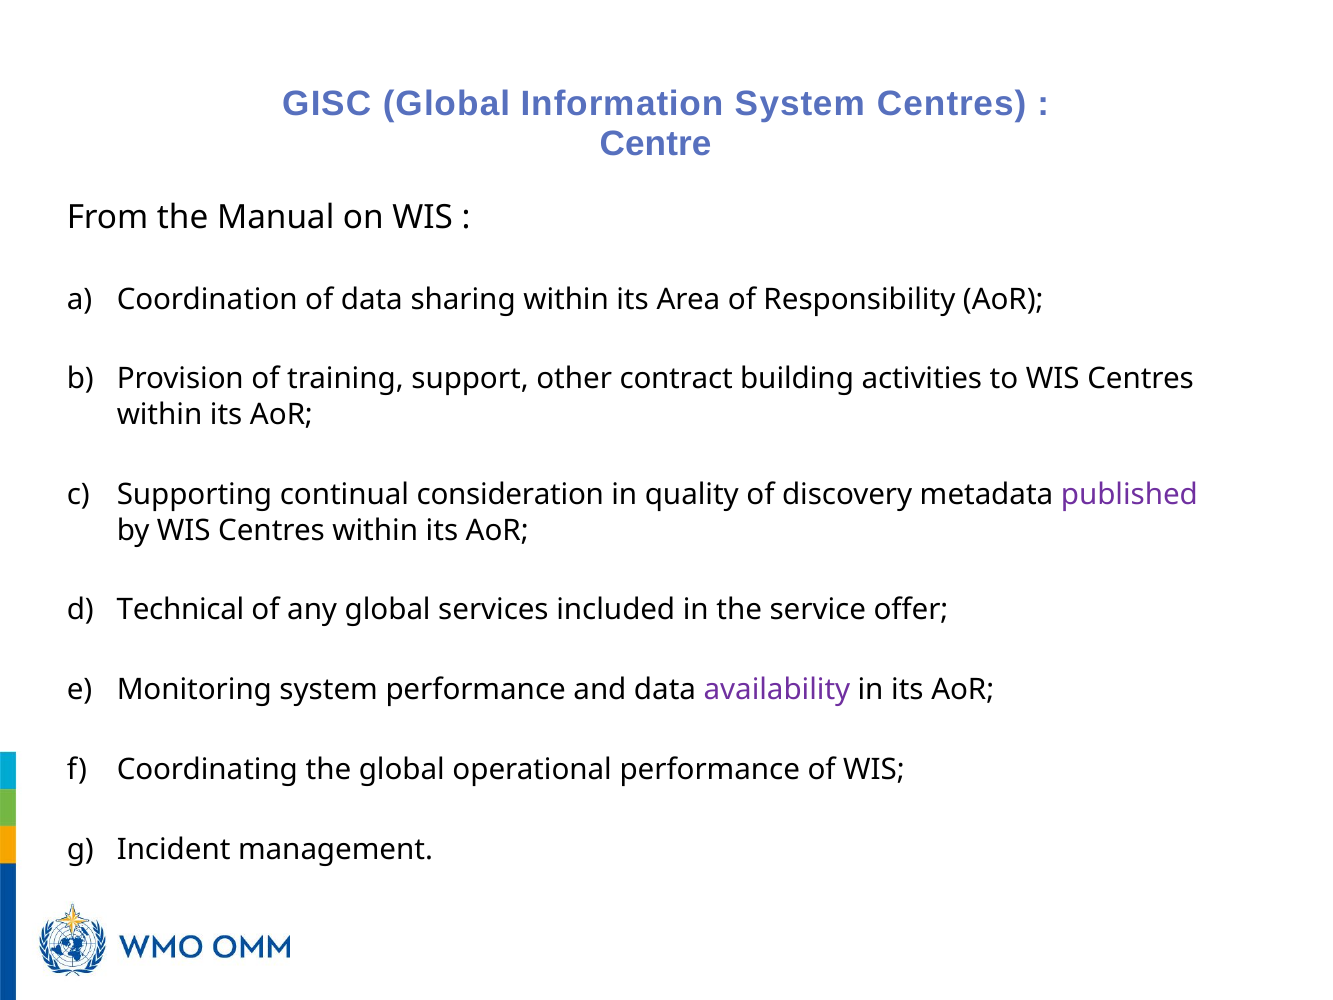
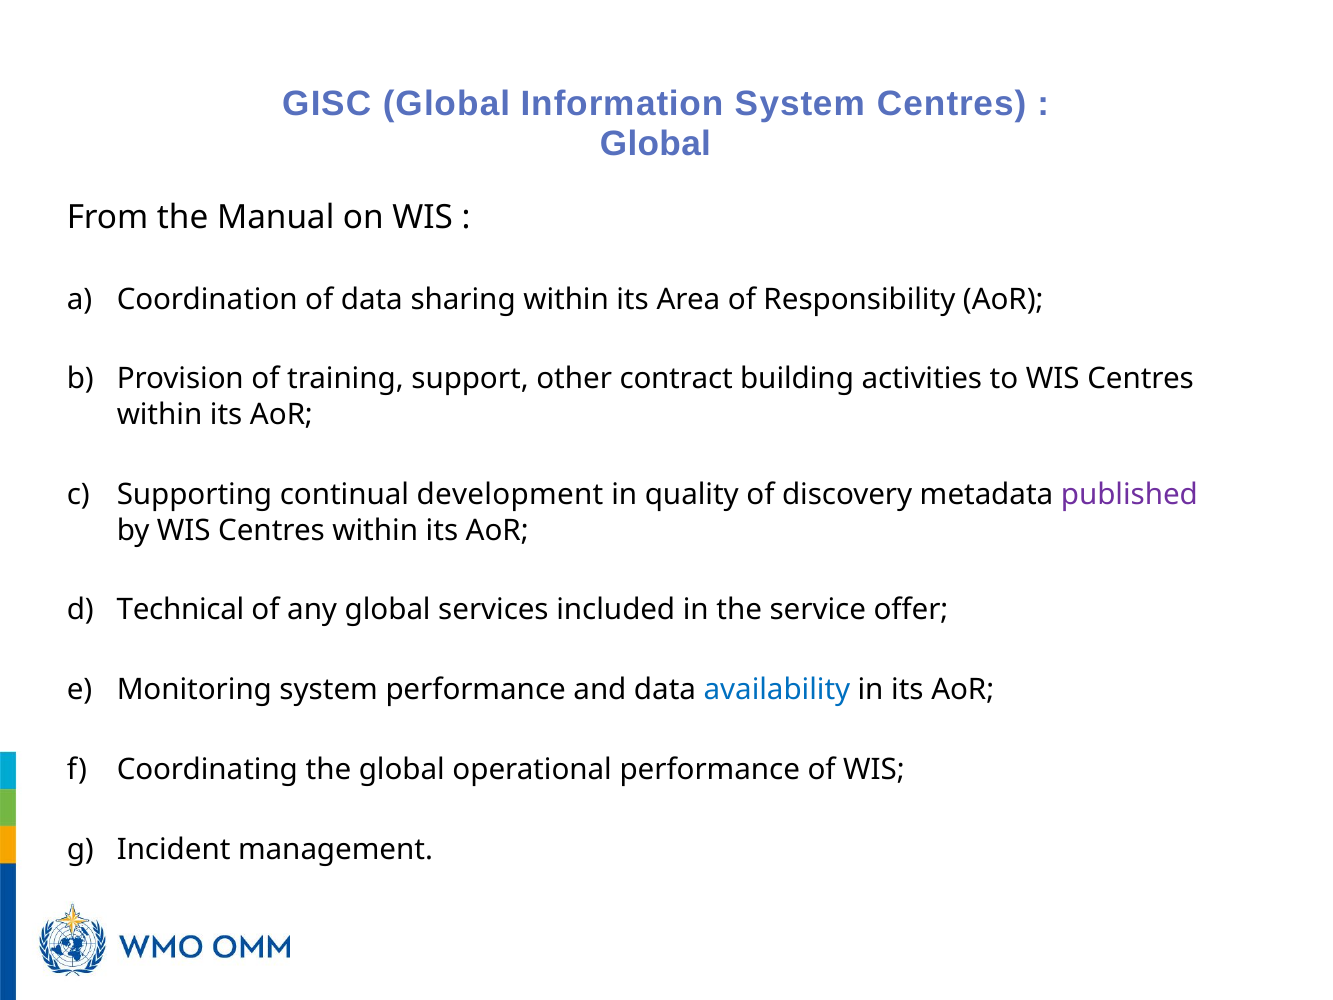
Centre: Centre -> Global (655, 144)
consideration: consideration -> development (510, 495)
availability colour: purple -> blue (777, 690)
